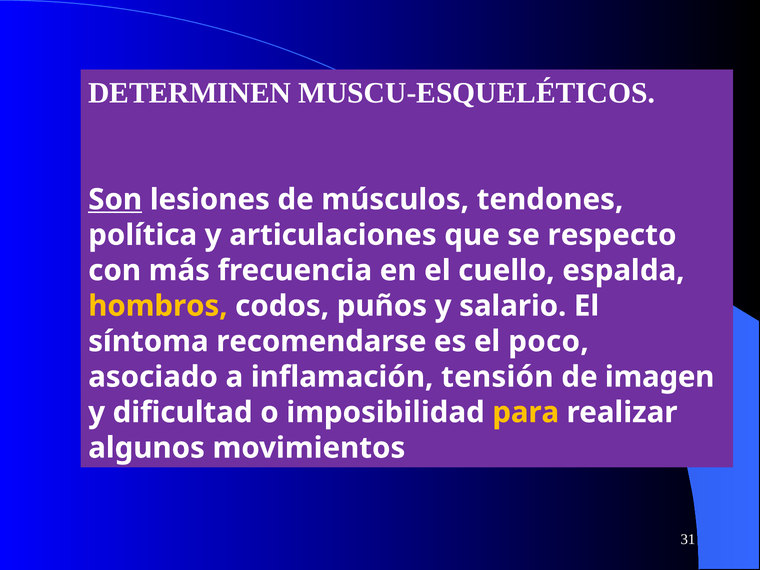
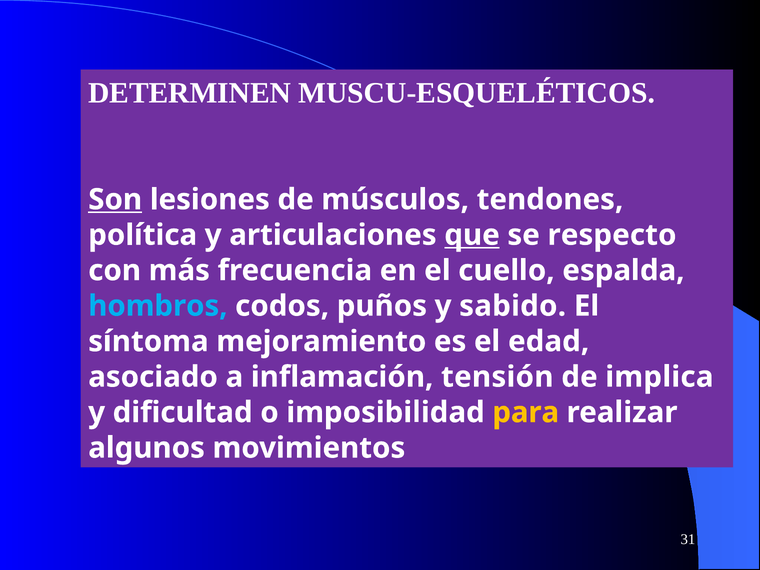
que underline: none -> present (472, 235)
hombros colour: yellow -> light blue (158, 306)
salario: salario -> sabido (513, 306)
recomendarse: recomendarse -> mejoramiento (321, 341)
poco: poco -> edad (549, 341)
imagen: imagen -> implica (659, 377)
